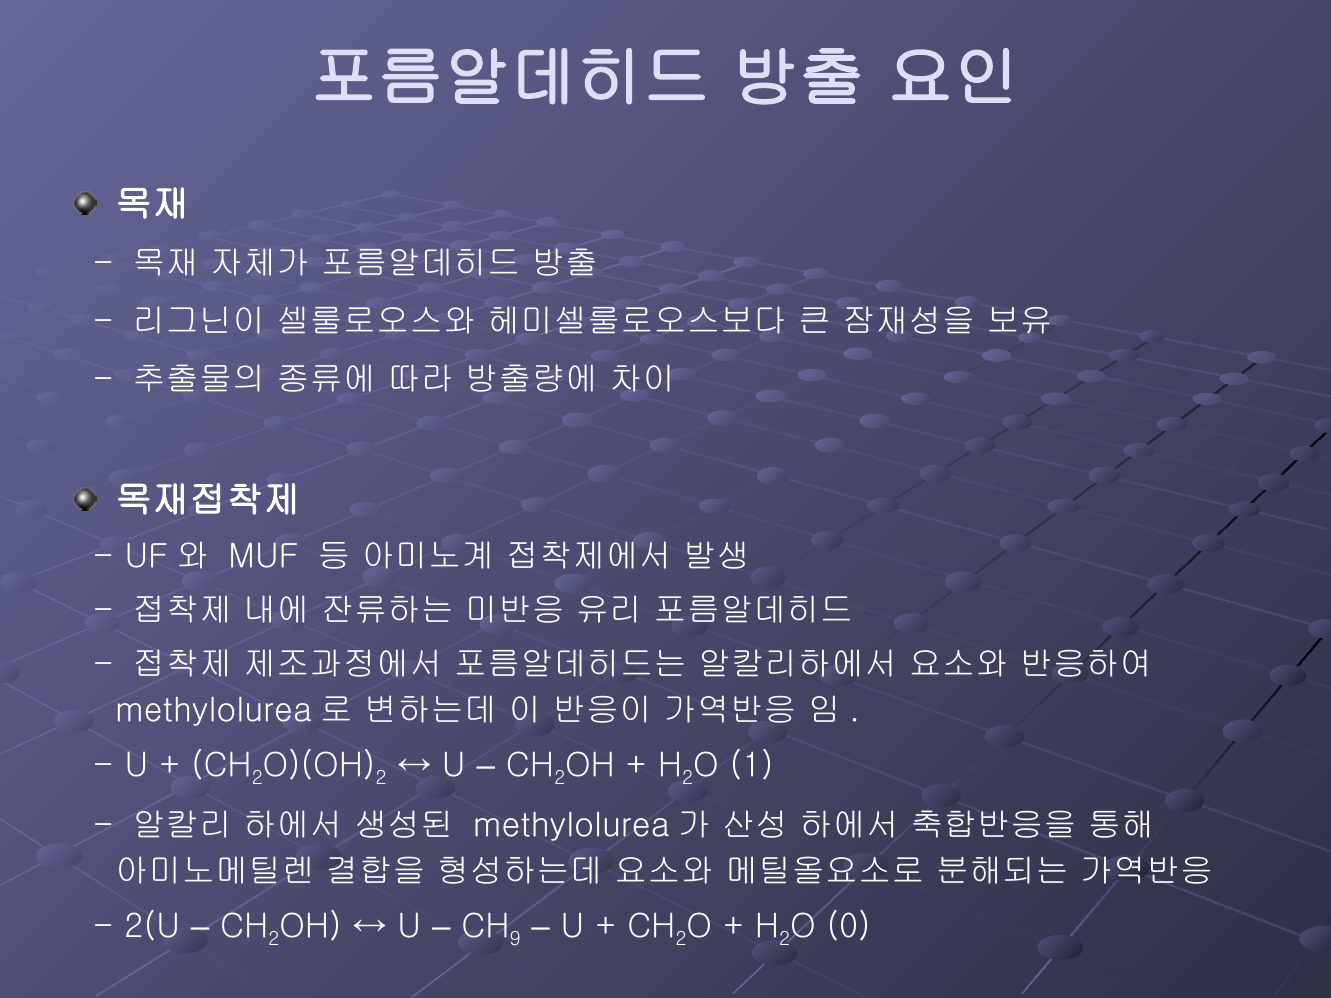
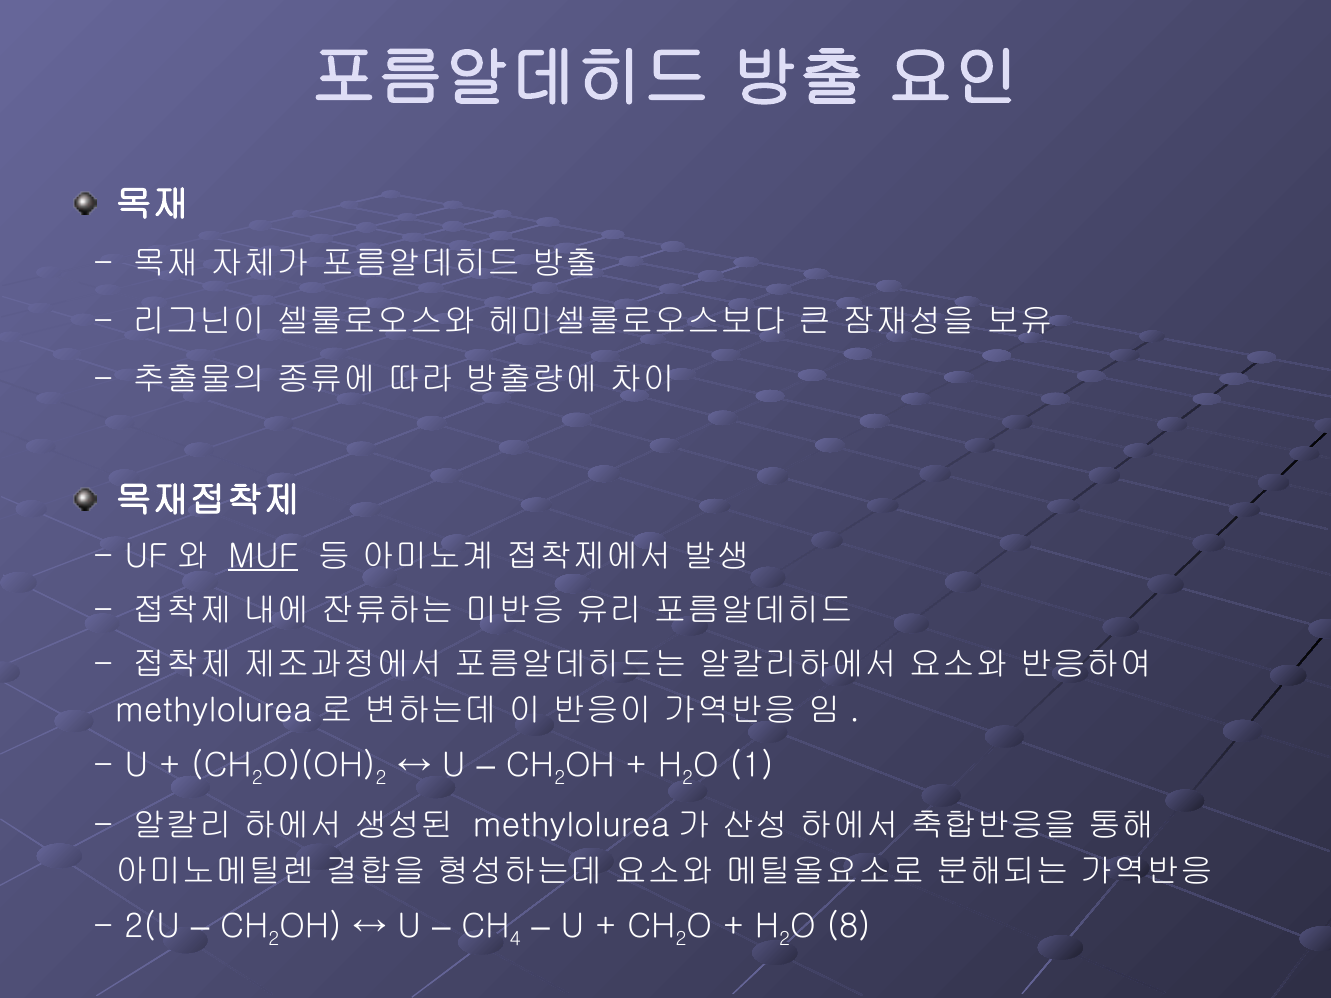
MUF underline: none -> present (263, 556)
9: 9 -> 4 (515, 939)
0: 0 -> 8 (849, 926)
